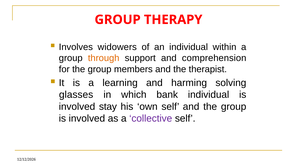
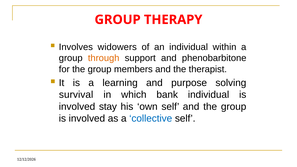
comprehension: comprehension -> phenobarbitone (214, 58)
harming: harming -> purpose (189, 83)
glasses: glasses -> survival (76, 95)
collective colour: purple -> blue (151, 118)
